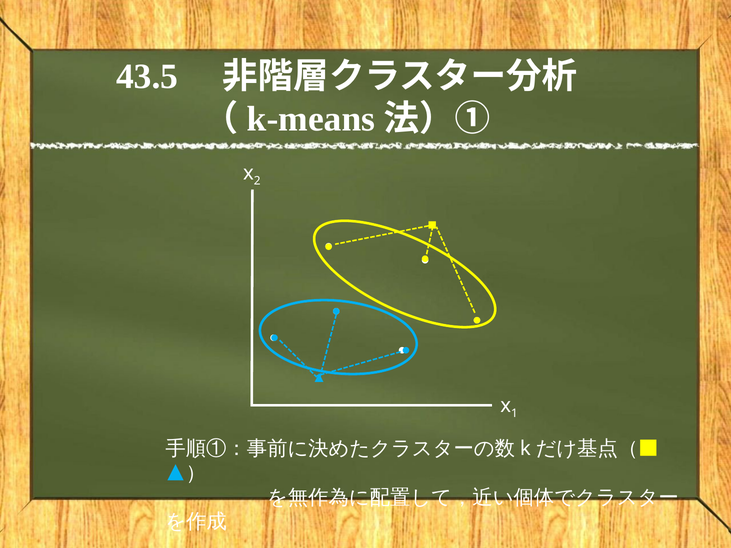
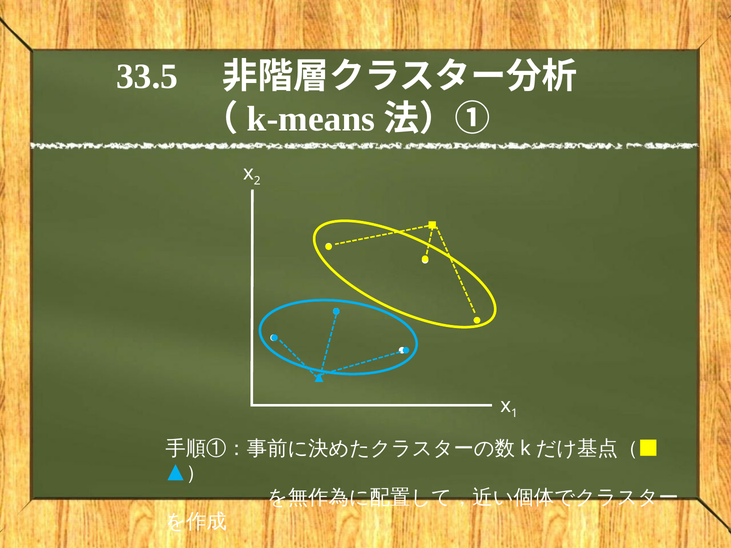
43.5: 43.5 -> 33.5 (147, 76)
